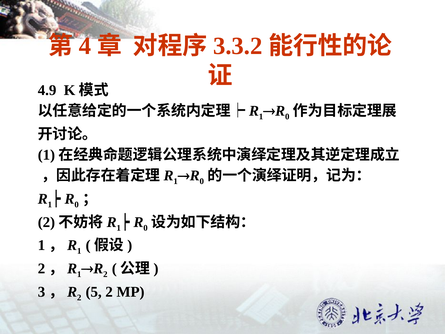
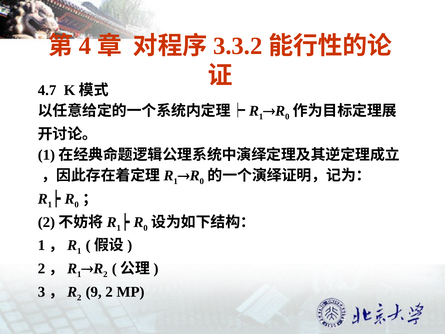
4.9: 4.9 -> 4.7 (47, 90)
5: 5 -> 9 (94, 292)
